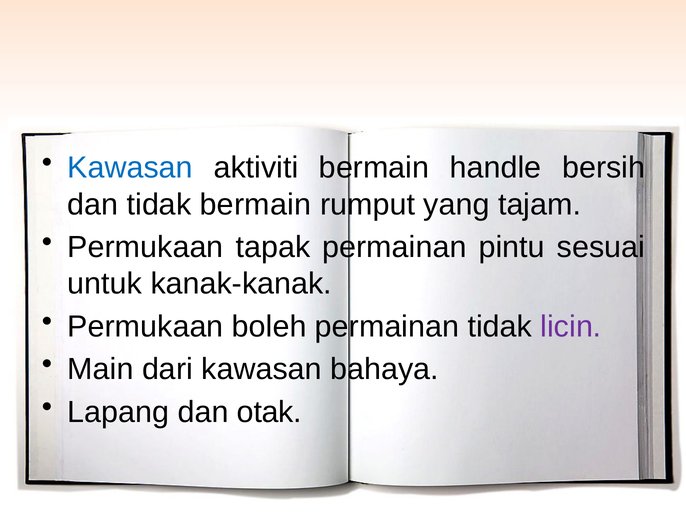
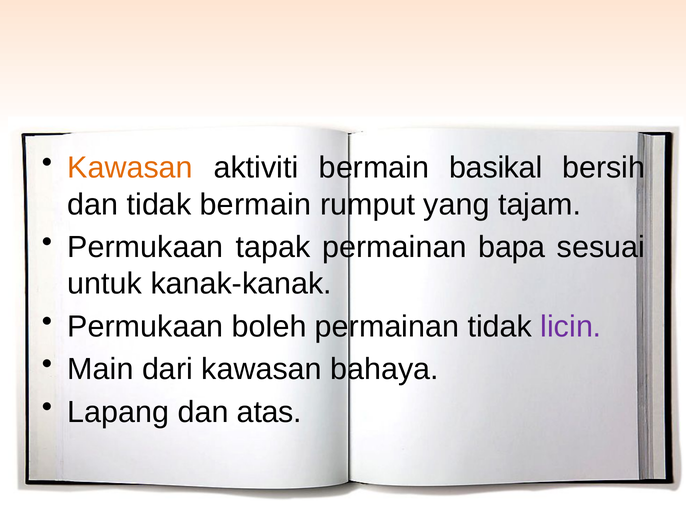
Kawasan colour: blue -> orange (130, 168)
handle: handle -> basikal (496, 168)
pintu: pintu -> bapa (512, 247)
otak: otak -> atas (269, 412)
